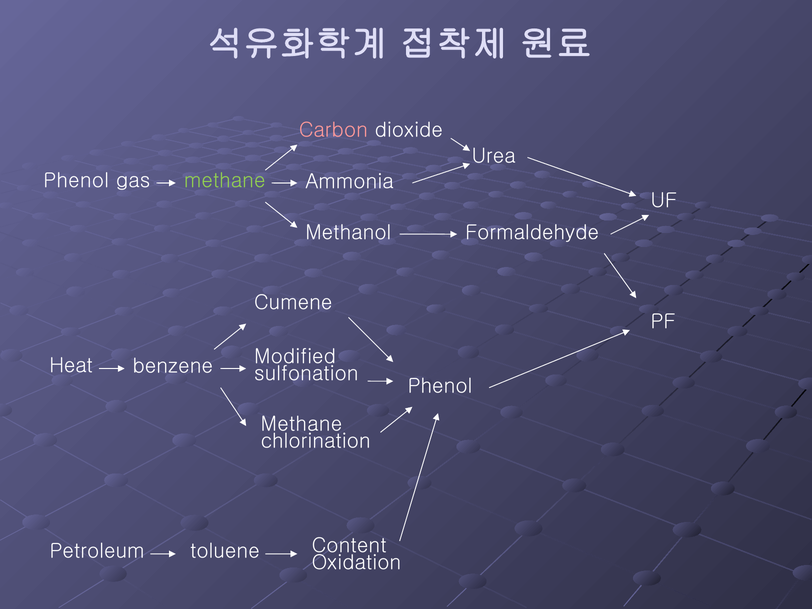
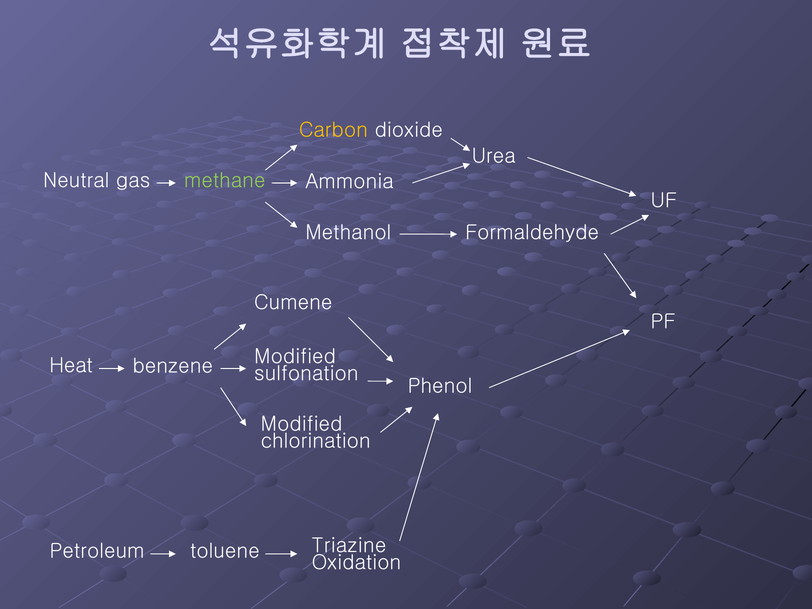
Carbon colour: pink -> yellow (333, 130)
Phenol: Phenol -> Neutral (76, 181)
Methane: Methane -> Modified (302, 424)
Content: Content -> Triazine (349, 546)
